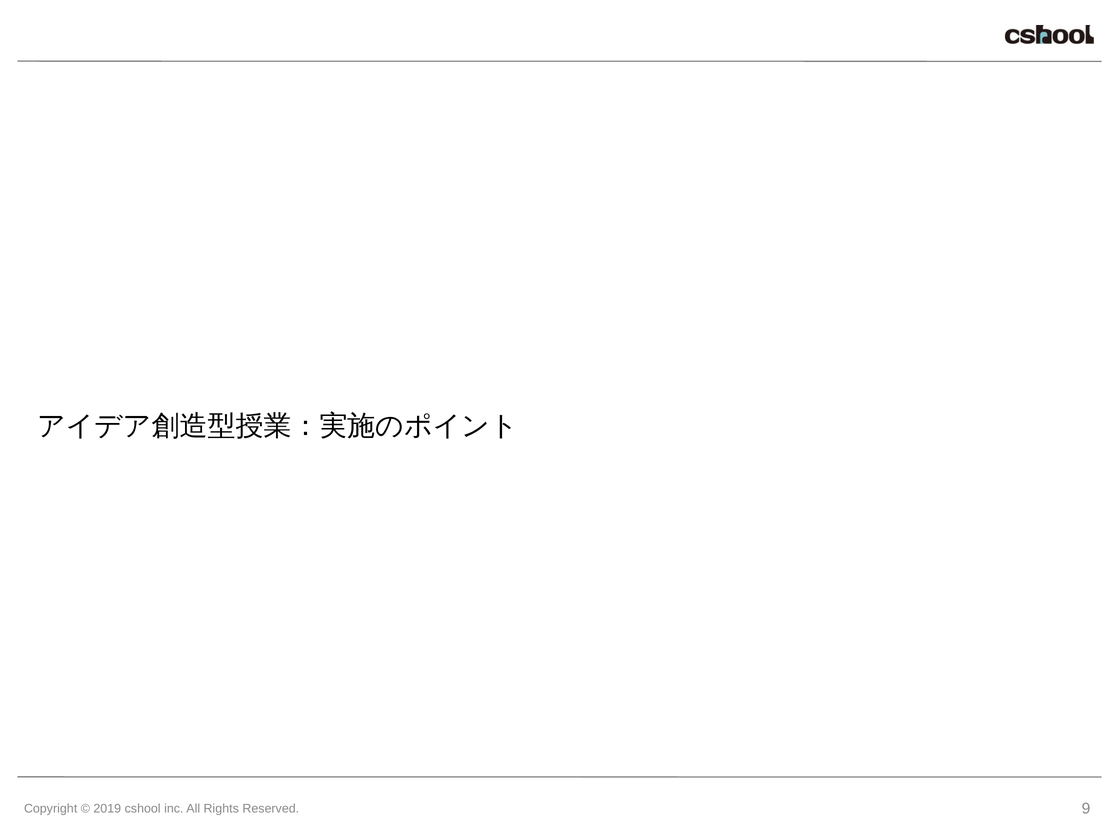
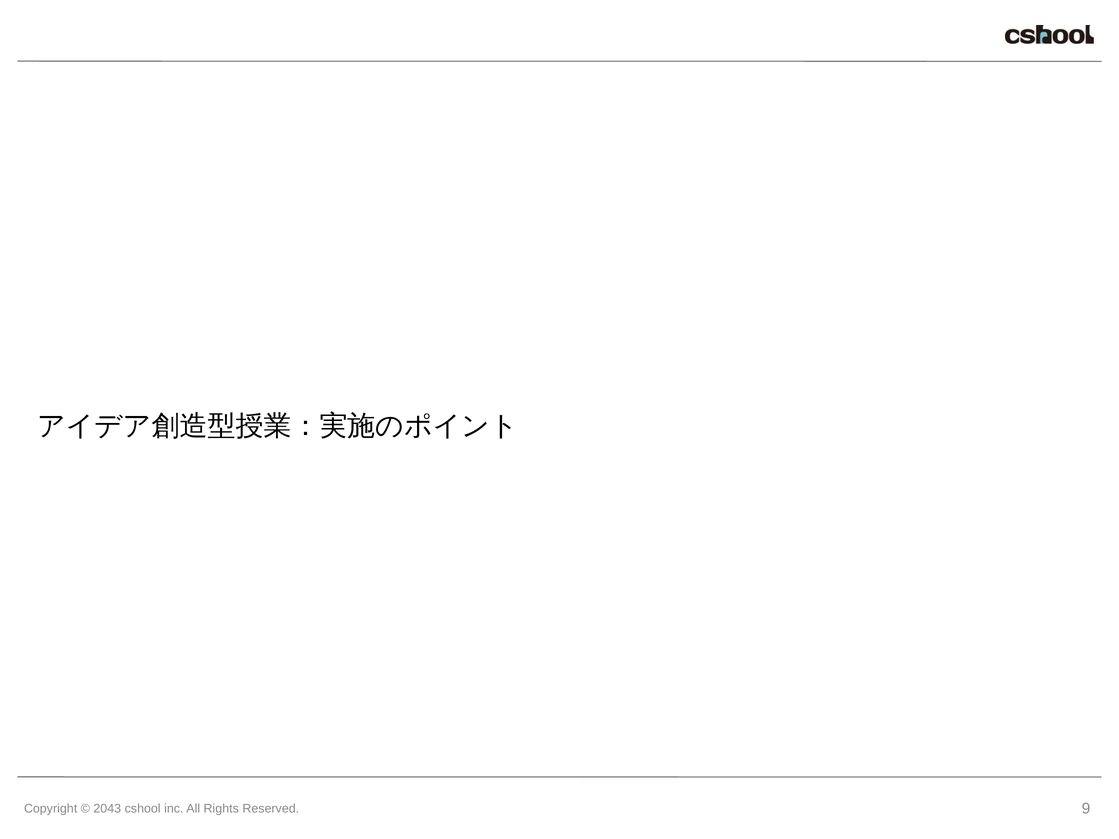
2019: 2019 -> 2043 (107, 809)
